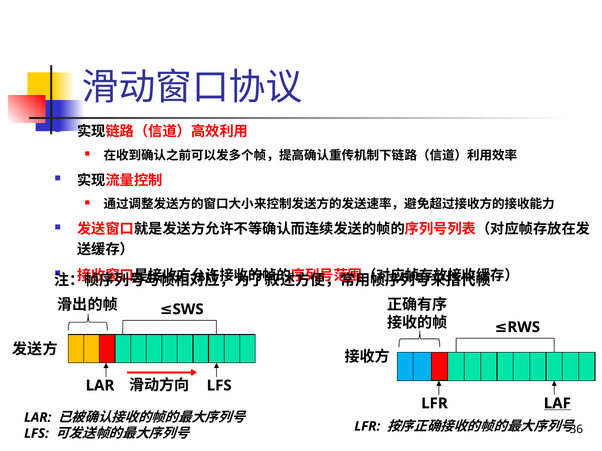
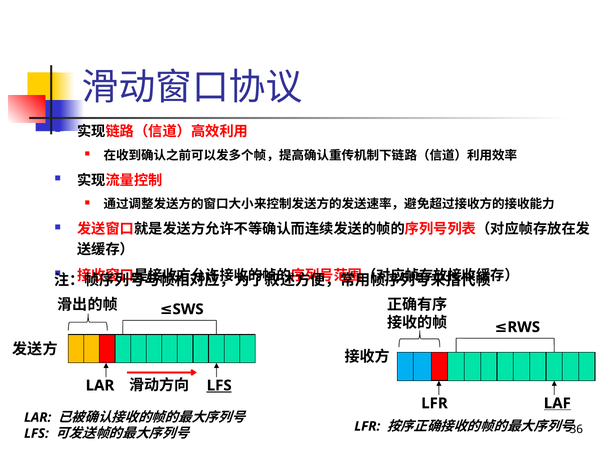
LFS underline: none -> present (219, 386)
